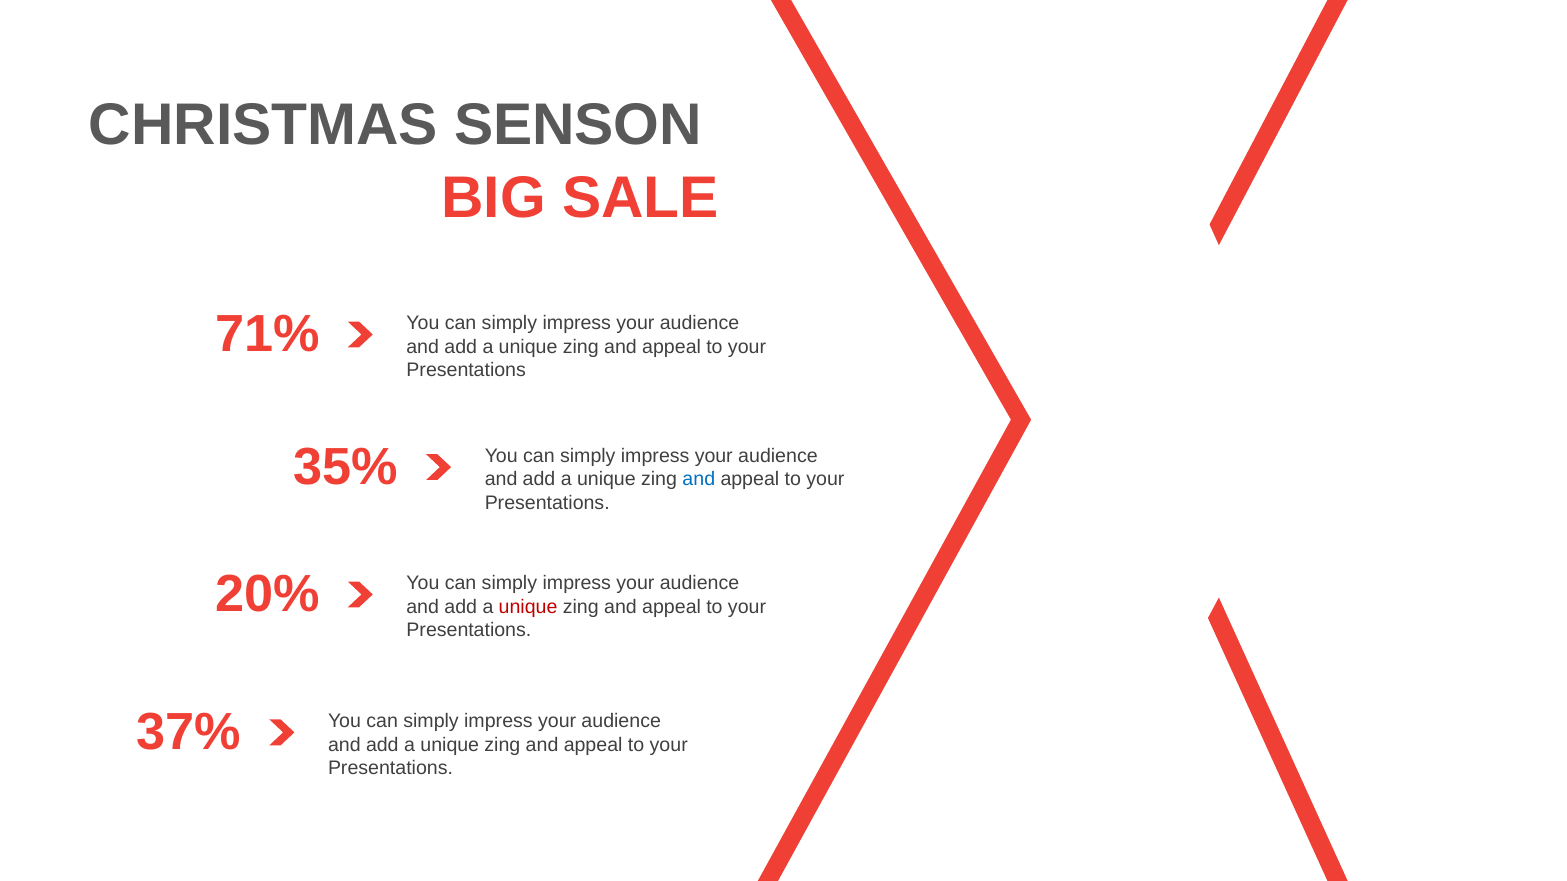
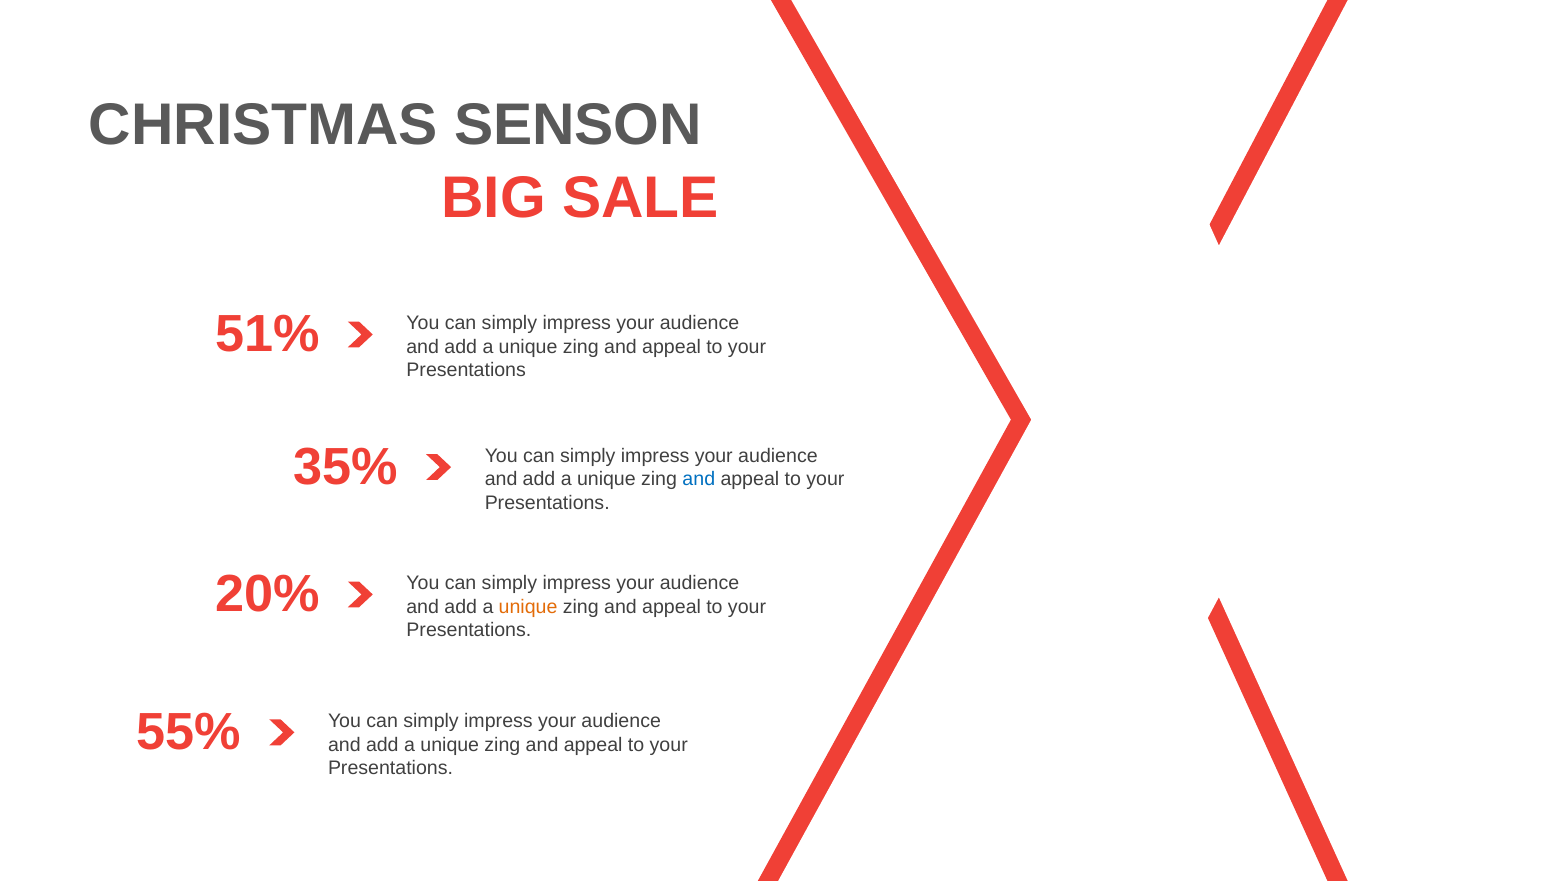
71%: 71% -> 51% (267, 334)
unique colour: red -> orange (528, 607)
37%: 37% -> 55% (189, 733)
